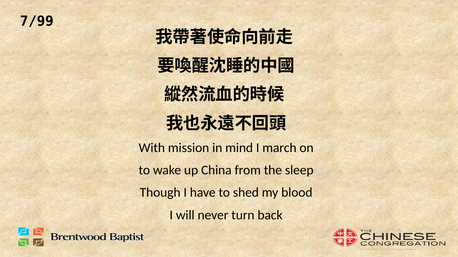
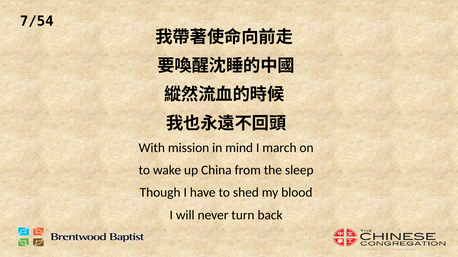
7/99: 7/99 -> 7/54 (37, 21)
